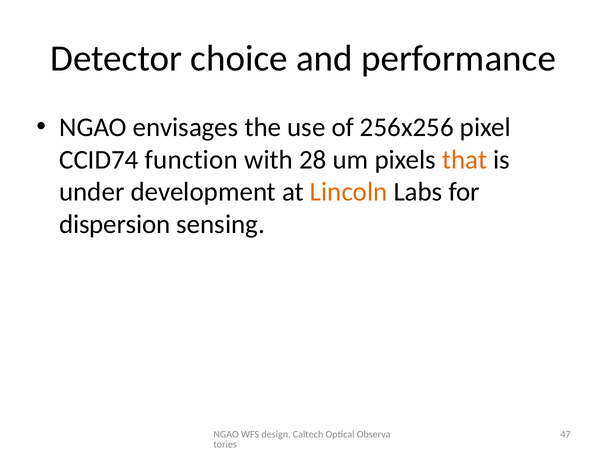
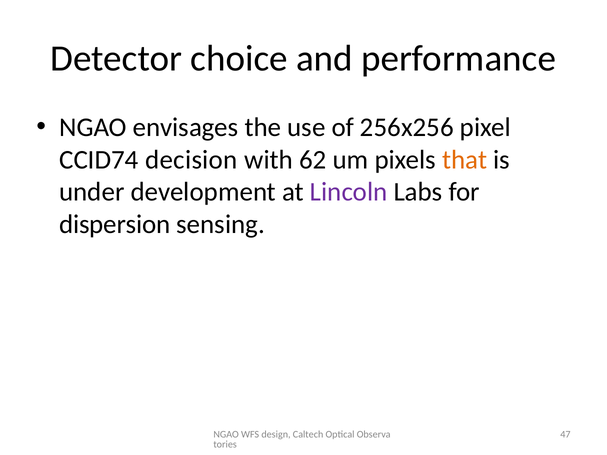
function: function -> decision (191, 160)
28: 28 -> 62 (313, 160)
Lincoln colour: orange -> purple (349, 192)
